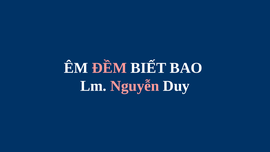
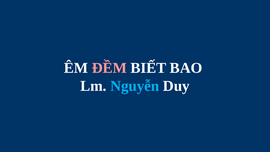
Nguyễn colour: pink -> light blue (135, 86)
